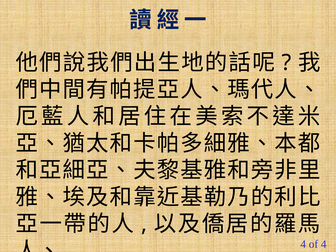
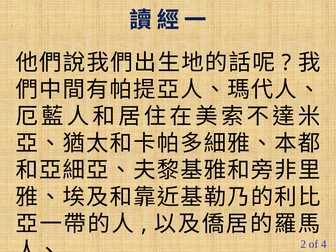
4: 4 -> 2 (303, 244)
